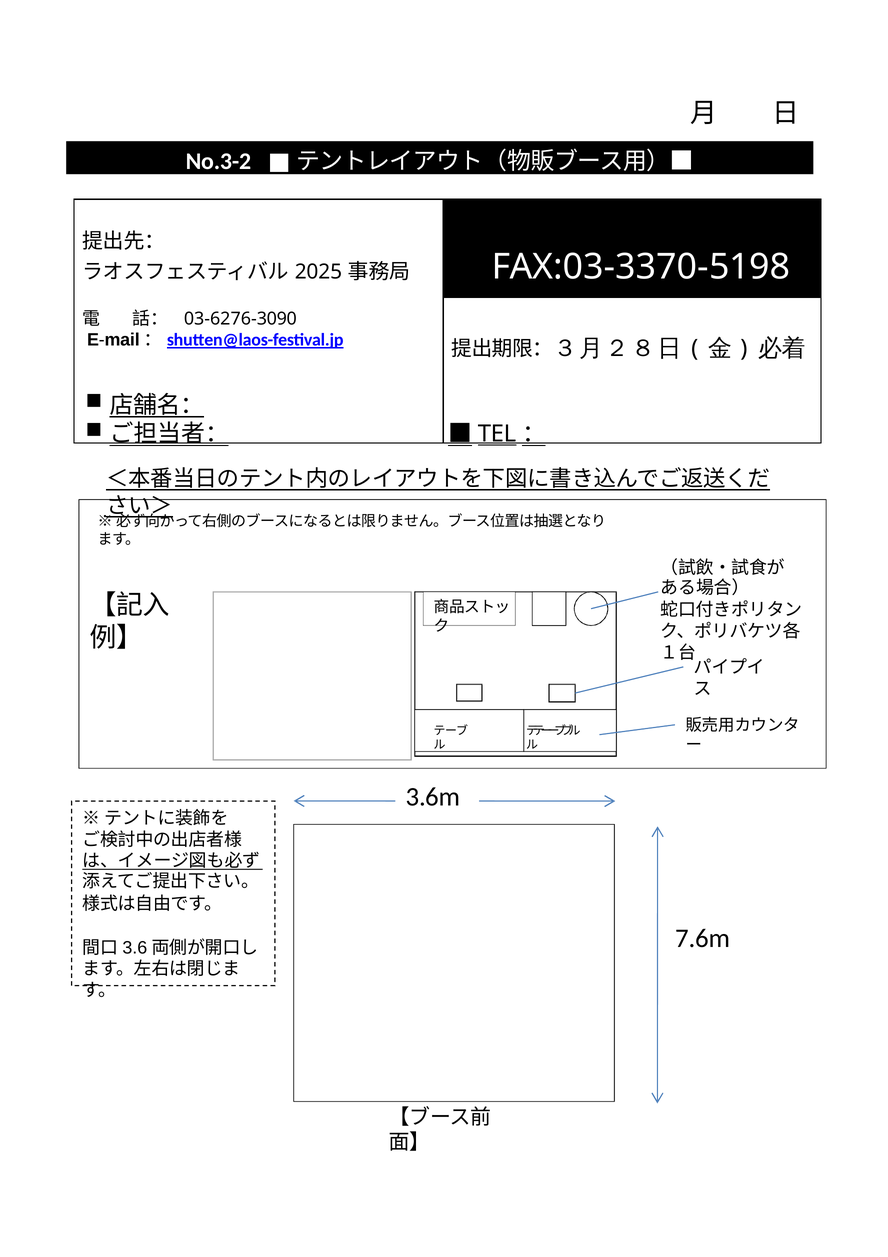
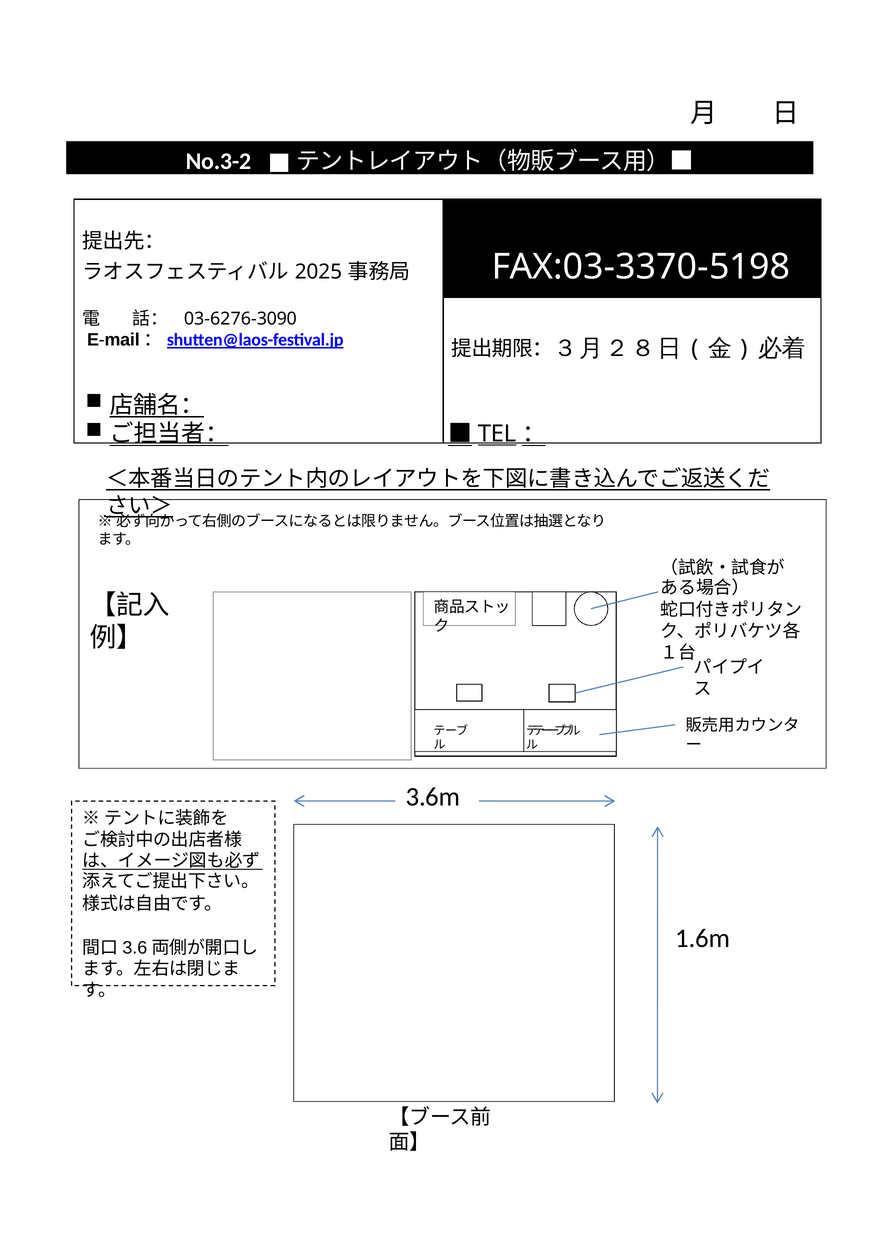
7.6m: 7.6m -> 1.6m (703, 938)
